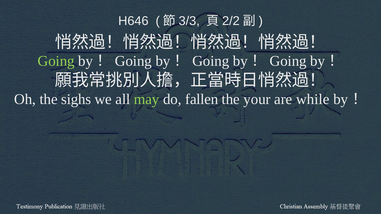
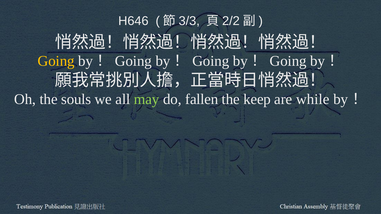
Going colour: light green -> yellow (56, 61)
sighs: sighs -> souls (76, 99)
your: your -> keep (257, 99)
